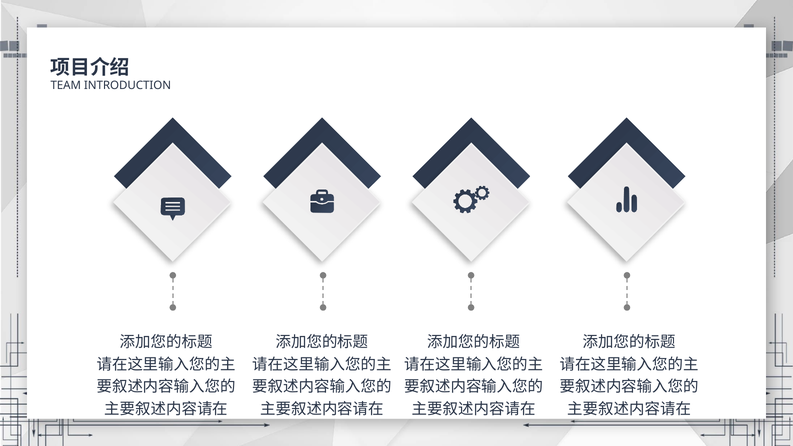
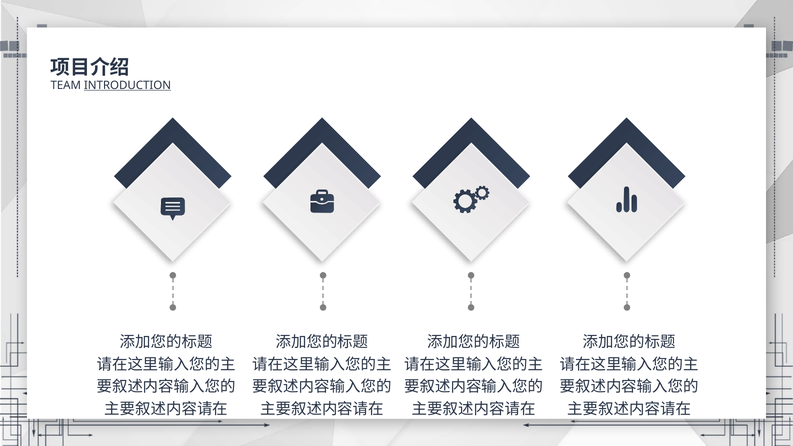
INTRODUCTION underline: none -> present (128, 85)
